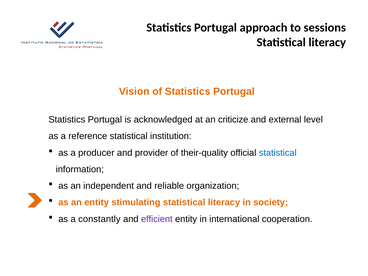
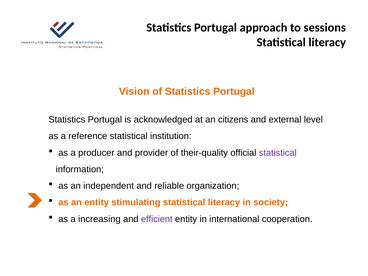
criticize: criticize -> citizens (233, 120)
statistical colour: blue -> purple (278, 153)
constantly: constantly -> increasing (99, 219)
